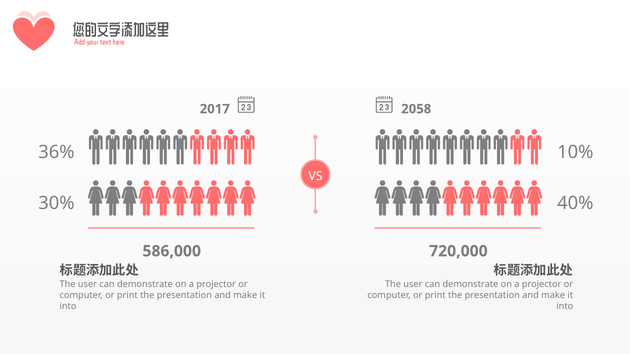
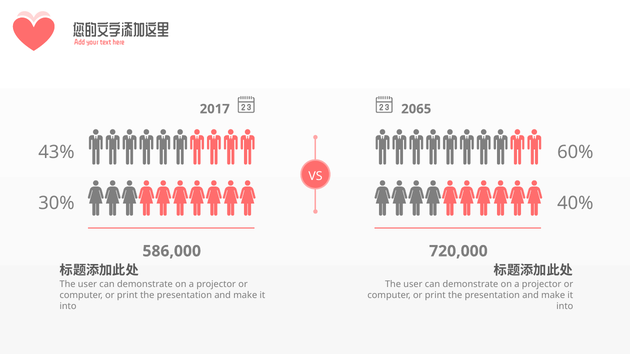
2058: 2058 -> 2065 (416, 109)
36%: 36% -> 43% (56, 152)
10%: 10% -> 60% (575, 152)
